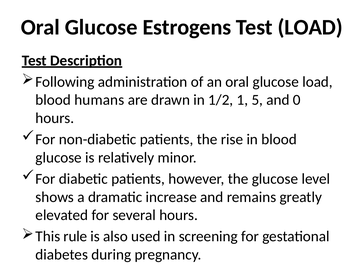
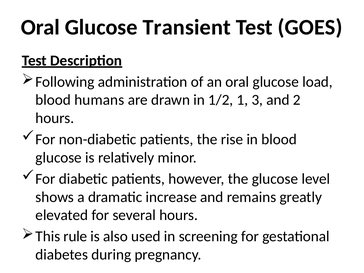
Estrogens: Estrogens -> Transient (187, 27)
Test LOAD: LOAD -> GOES (310, 27)
5: 5 -> 3 (257, 100)
0: 0 -> 2 (297, 100)
